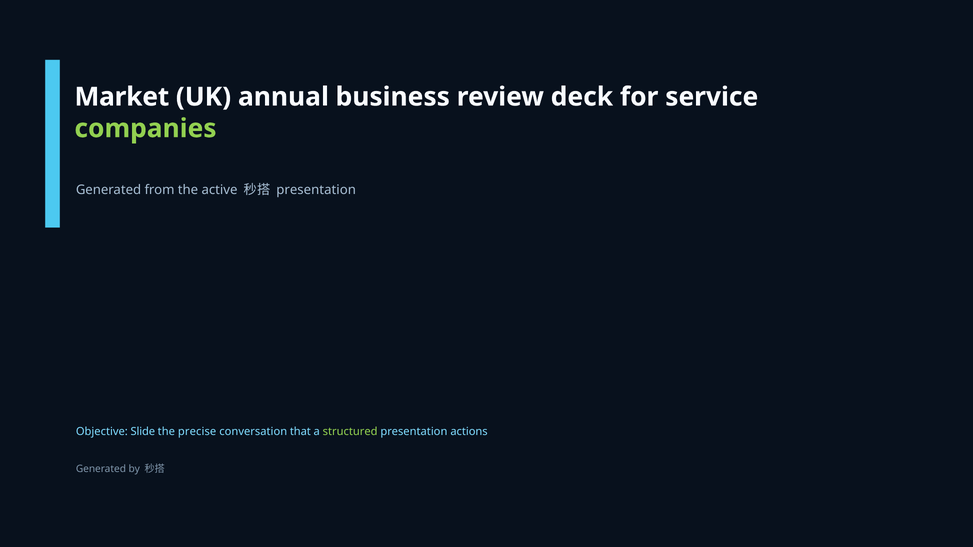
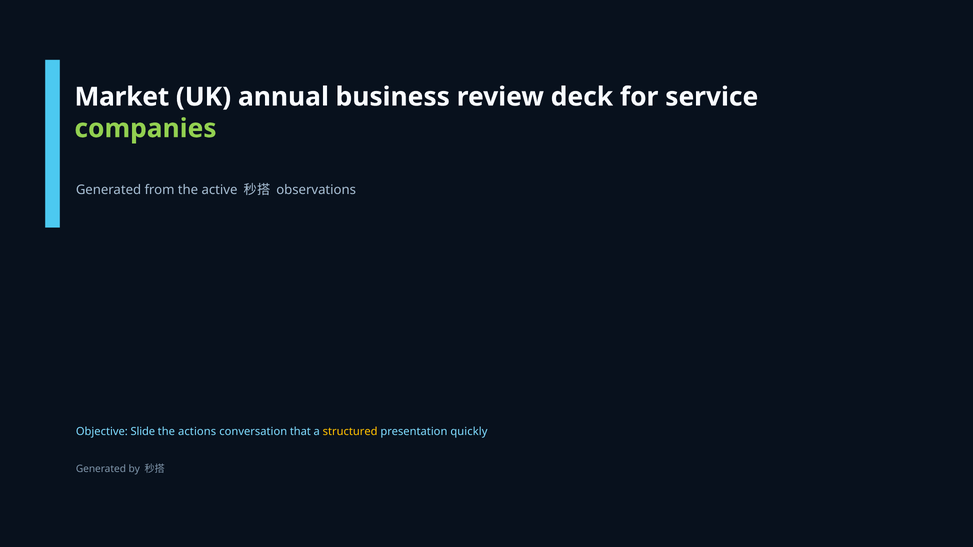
presentation: presentation -> observations (316, 190)
precise: precise -> actions (197, 432)
structured colour: light green -> yellow (350, 432)
actions: actions -> quickly (469, 432)
